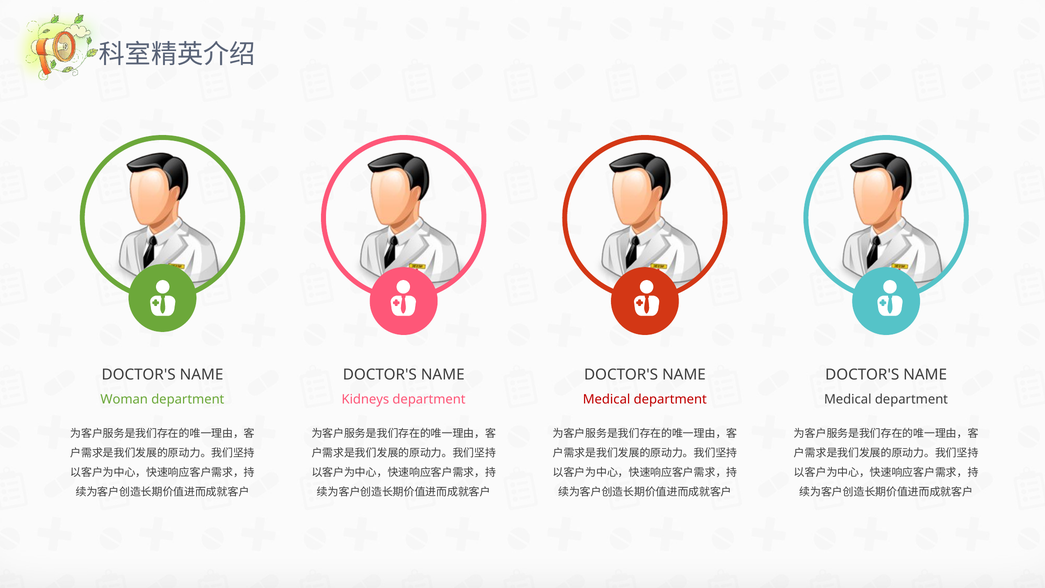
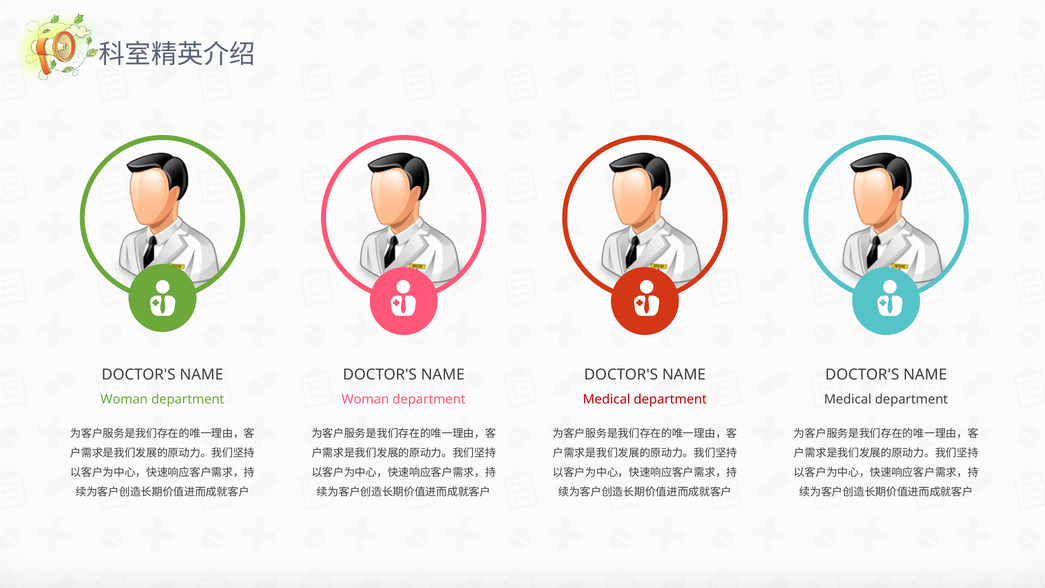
Kidneys: Kidneys -> Woman (365, 399)
